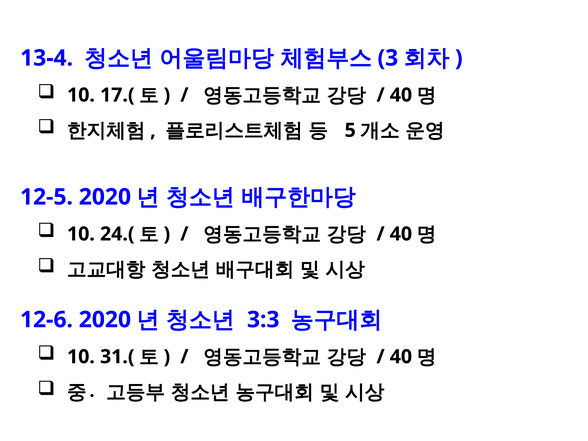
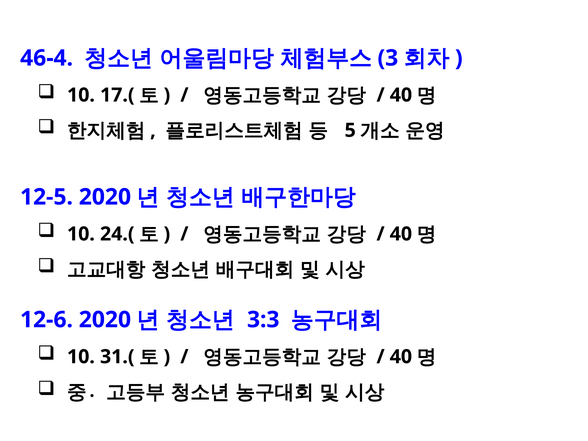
13-4: 13-4 -> 46-4 (47, 58)
